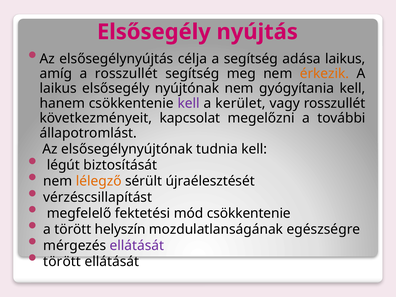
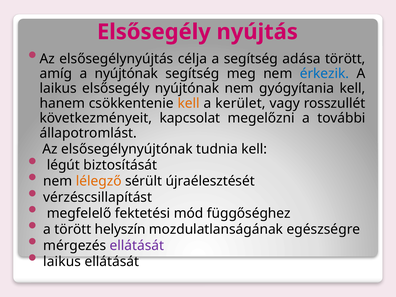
adása laikus: laikus -> törött (345, 59)
a rosszullét: rosszullét -> nyújtónak (126, 74)
érkezik colour: orange -> blue (324, 74)
kell colour: purple -> orange (189, 103)
mód csökkentenie: csökkentenie -> függőséghez (249, 213)
törött: törött -> laikus (62, 262)
